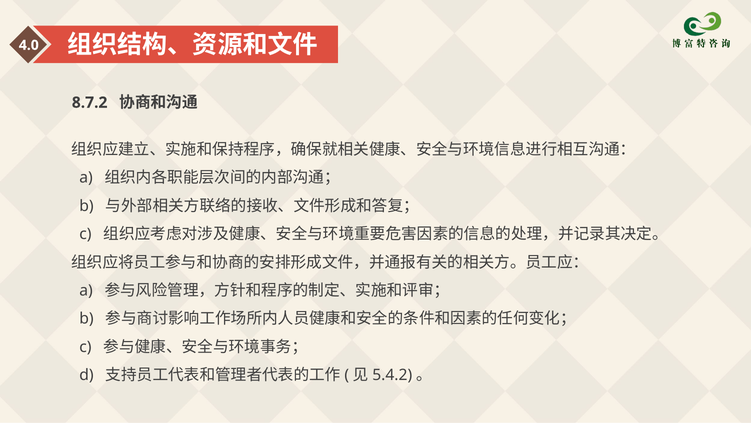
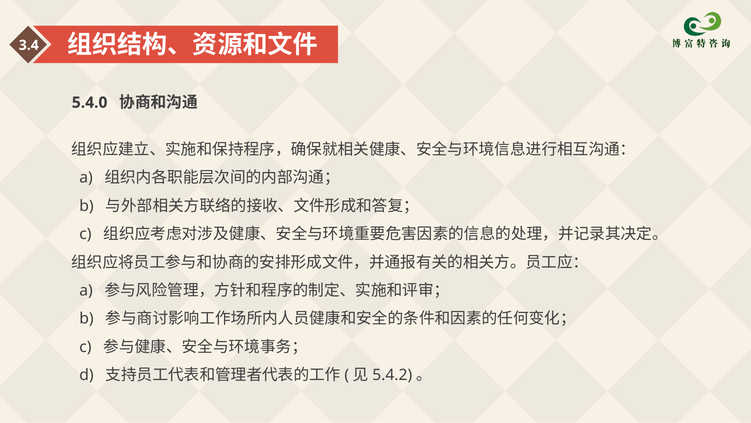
4.0: 4.0 -> 3.4 (29, 45)
8.7.2: 8.7.2 -> 5.4.0 (90, 102)
